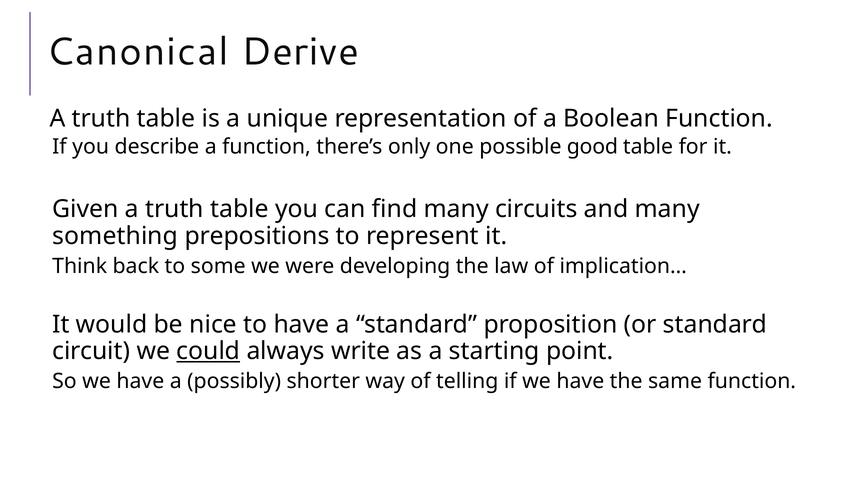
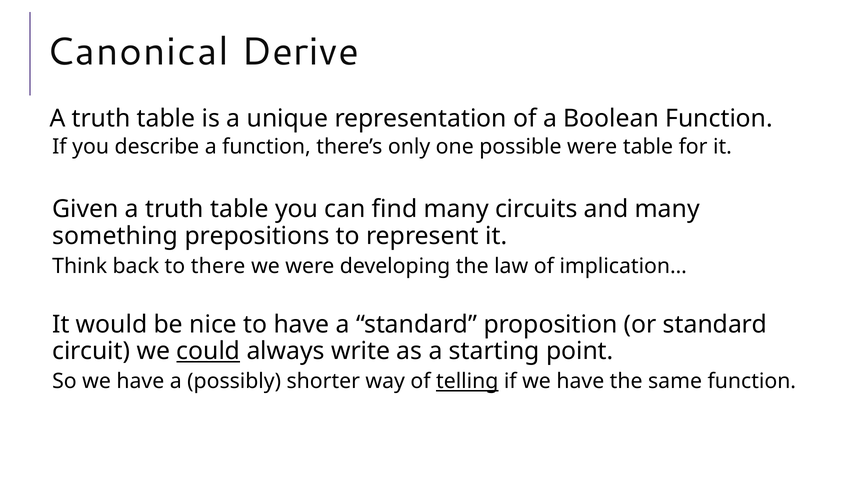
possible good: good -> were (592, 147)
some: some -> there (218, 266)
telling underline: none -> present (467, 382)
